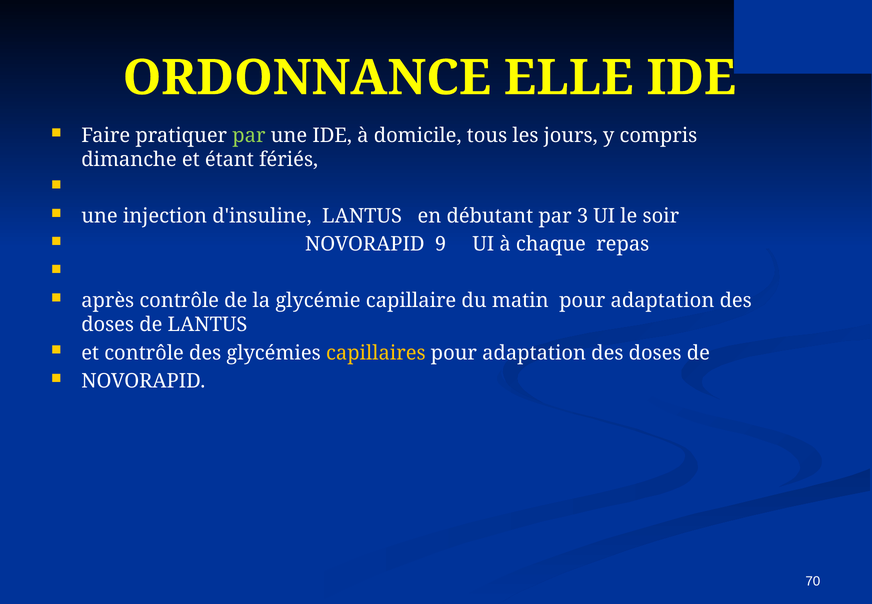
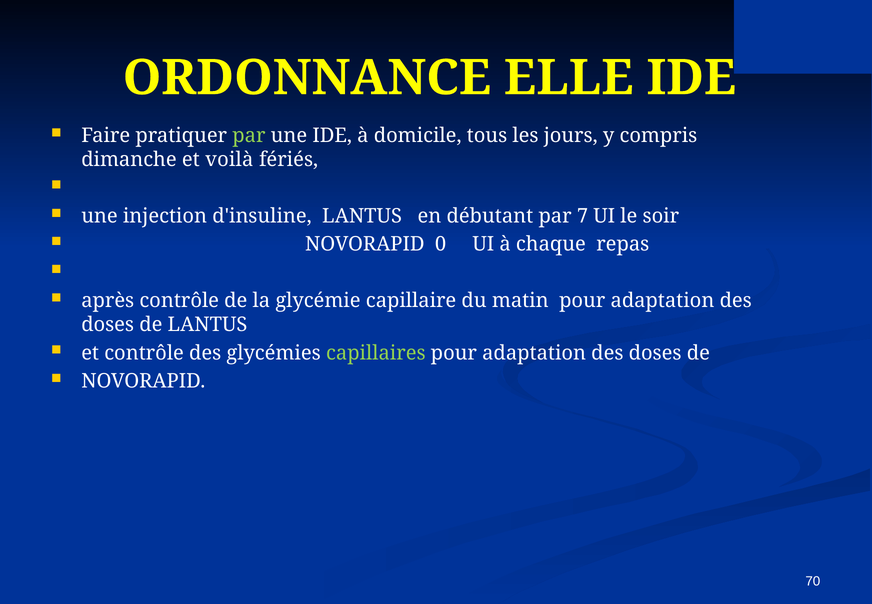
étant: étant -> voilà (229, 160)
3: 3 -> 7 (583, 216)
9: 9 -> 0 (441, 244)
capillaires colour: yellow -> light green (376, 353)
